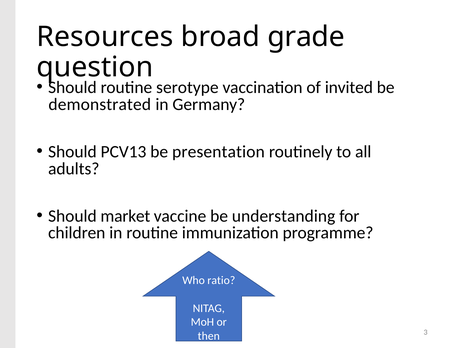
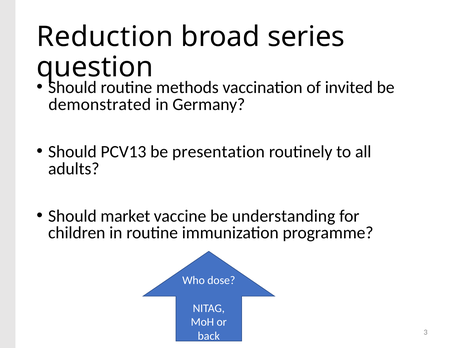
Resources: Resources -> Reduction (105, 37)
grade: grade -> series (306, 37)
serotype: serotype -> methods (187, 87)
ratio: ratio -> dose (221, 280)
then: then -> back (209, 336)
